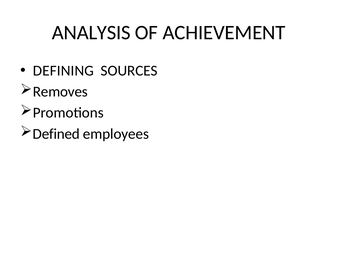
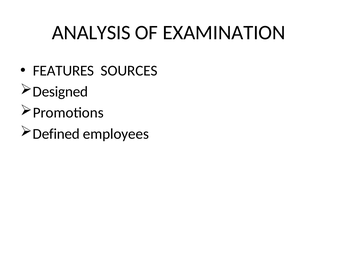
ACHIEVEMENT: ACHIEVEMENT -> EXAMINATION (224, 33)
DEFINING: DEFINING -> FEATURES (64, 71)
Removes: Removes -> Designed (60, 92)
